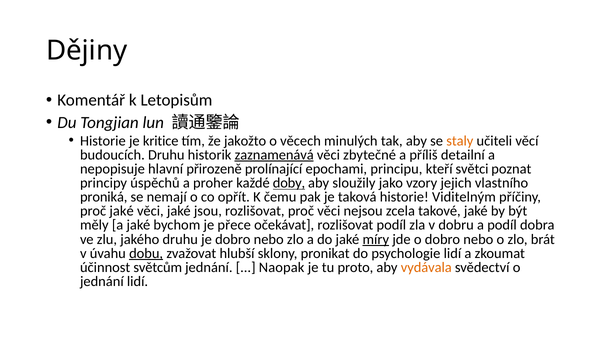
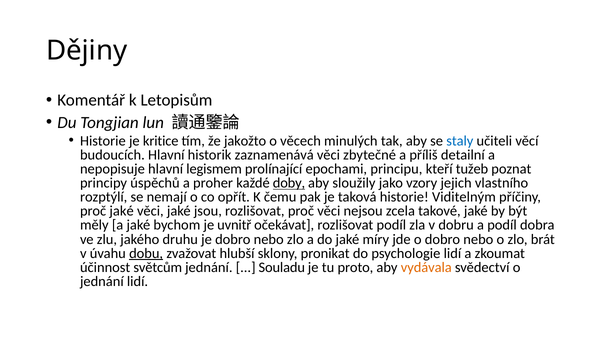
staly colour: orange -> blue (460, 141)
budoucích Druhu: Druhu -> Hlavní (166, 155)
zaznamenává underline: present -> none (274, 155)
přirozeně: přirozeně -> legismem (214, 169)
světci: světci -> tužeb (472, 169)
proniká: proniká -> rozptýlí (104, 197)
přece: přece -> uvnitř (234, 225)
míry underline: present -> none (376, 239)
Naopak: Naopak -> Souladu (282, 267)
